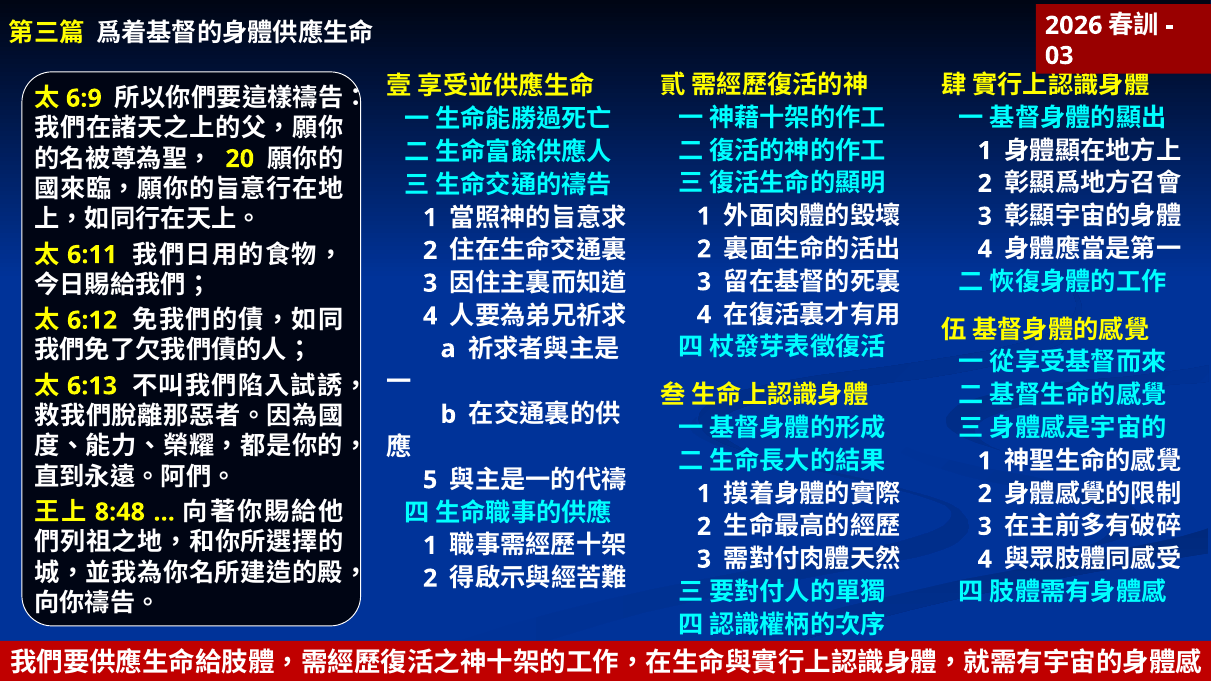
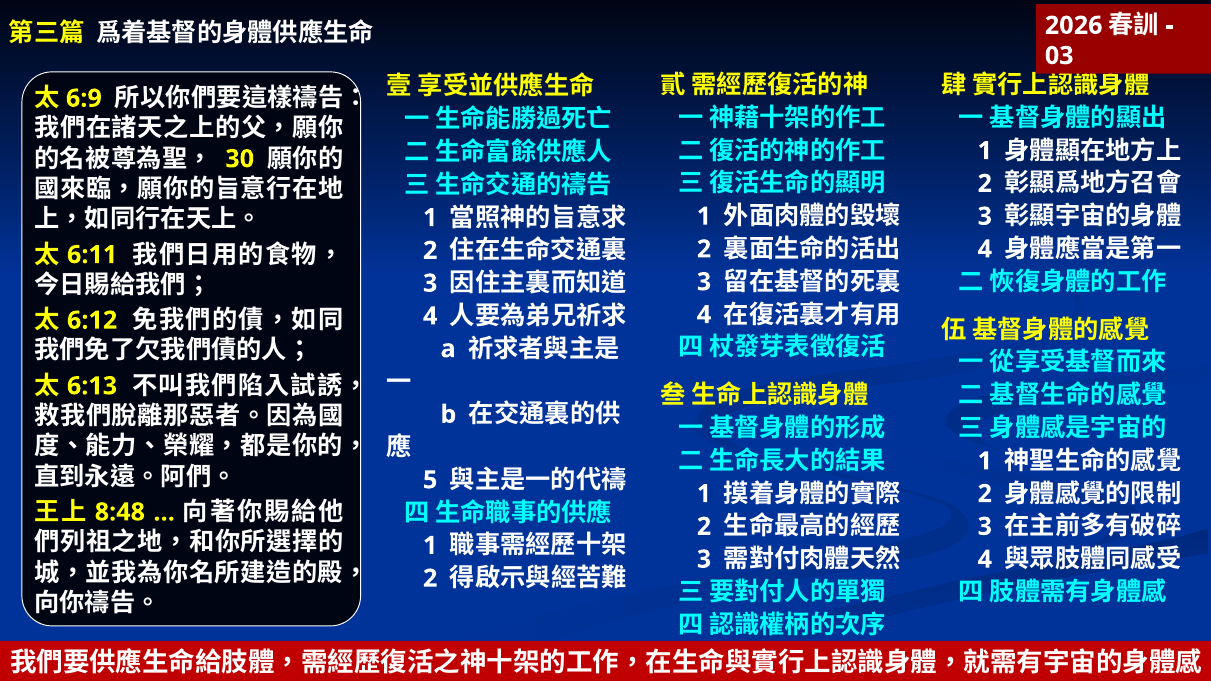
20: 20 -> 30 (240, 159)
